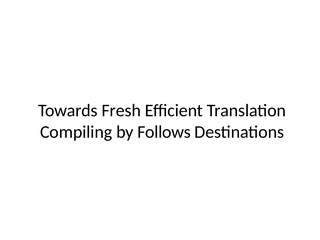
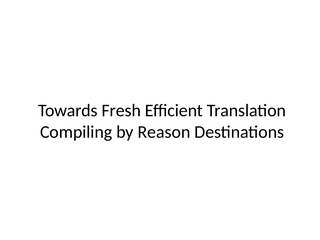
Follows: Follows -> Reason (164, 132)
